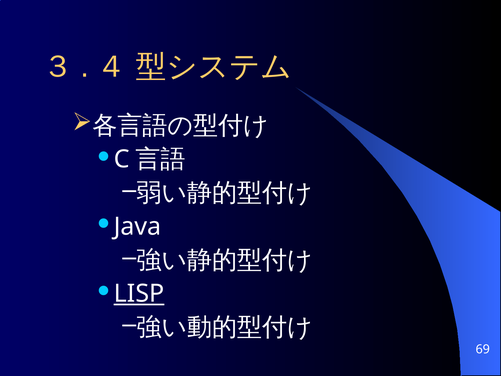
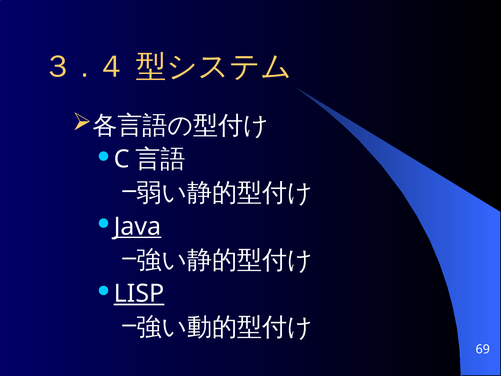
Java underline: none -> present (138, 226)
